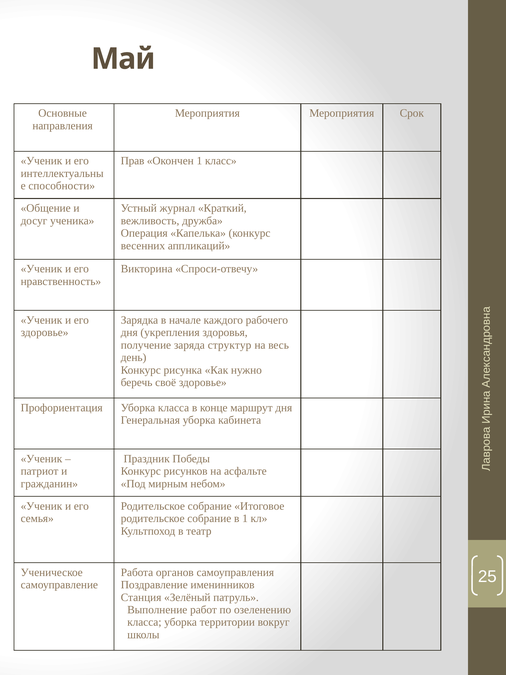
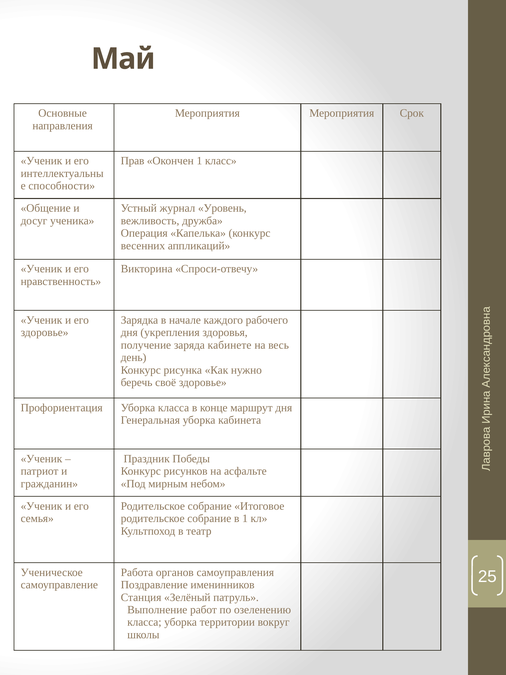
Краткий: Краткий -> Уровень (222, 208)
структур: структур -> кабинете (230, 345)
